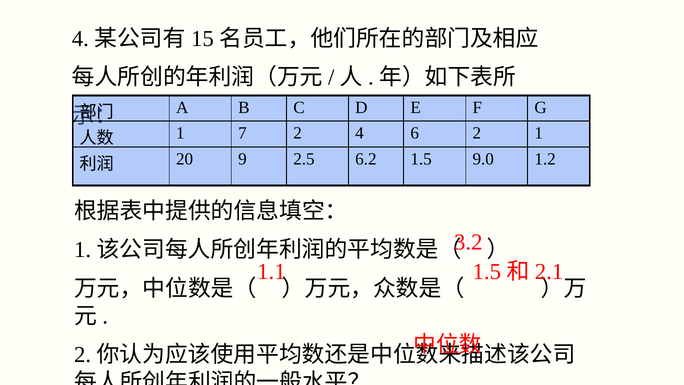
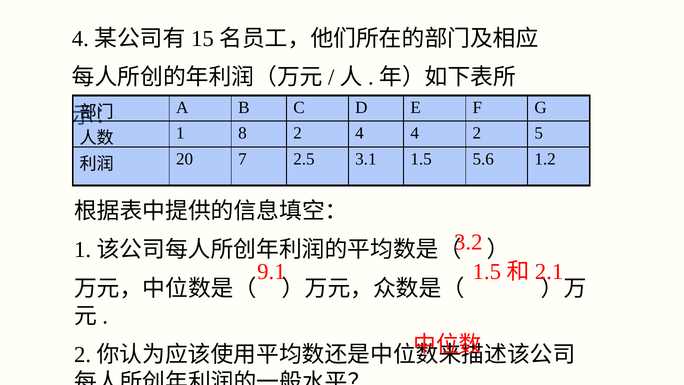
7: 7 -> 8 (242, 133)
4 6: 6 -> 4 (415, 133)
2 1: 1 -> 5 (539, 133)
9: 9 -> 7 (242, 159)
6.2: 6.2 -> 3.1 (366, 159)
9.0: 9.0 -> 5.6 (483, 159)
1.1: 1.1 -> 9.1 (271, 272)
